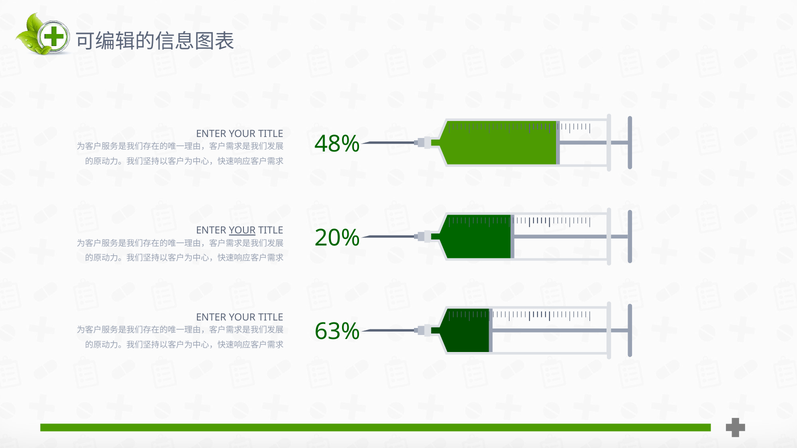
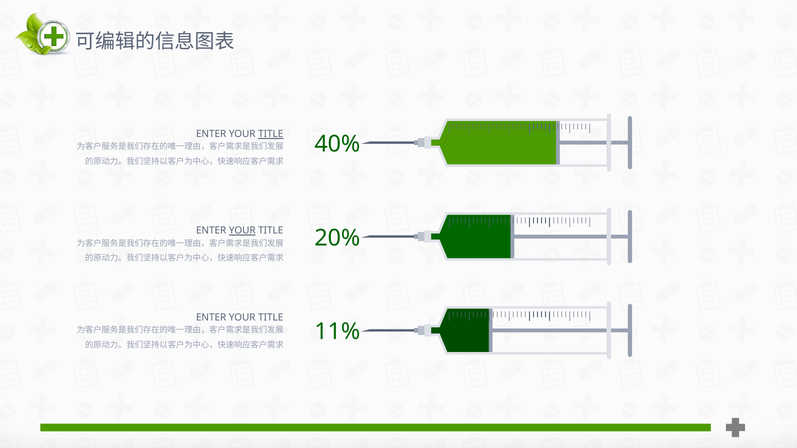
TITLE underline: none -> present (271, 134)
48%: 48% -> 40% (337, 144)
63%: 63% -> 11% (337, 332)
